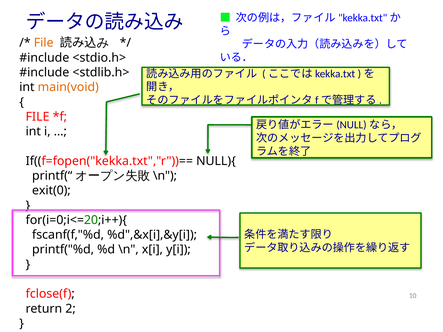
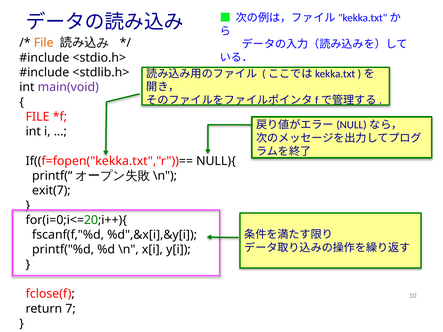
main(void colour: orange -> purple (68, 87)
exit(0: exit(0 -> exit(7 (51, 191)
2: 2 -> 7 (71, 309)
